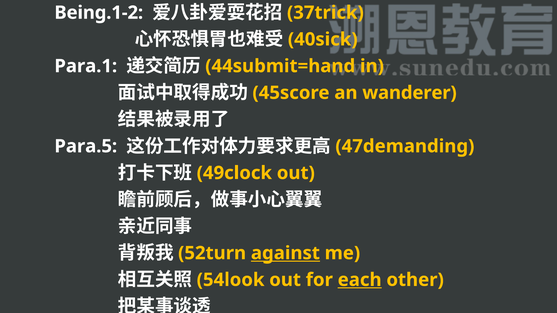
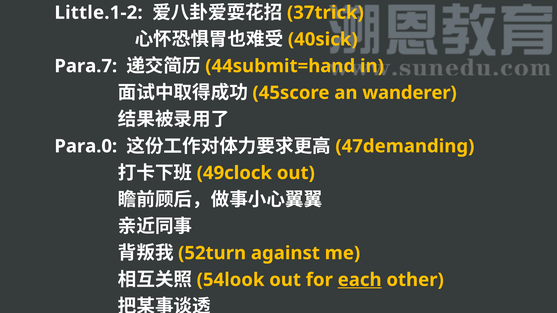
Being.1-2: Being.1-2 -> Little.1-2 (99, 13)
Para.1: Para.1 -> Para.7 (86, 66)
Para.5: Para.5 -> Para.0 (86, 146)
against underline: present -> none (285, 253)
